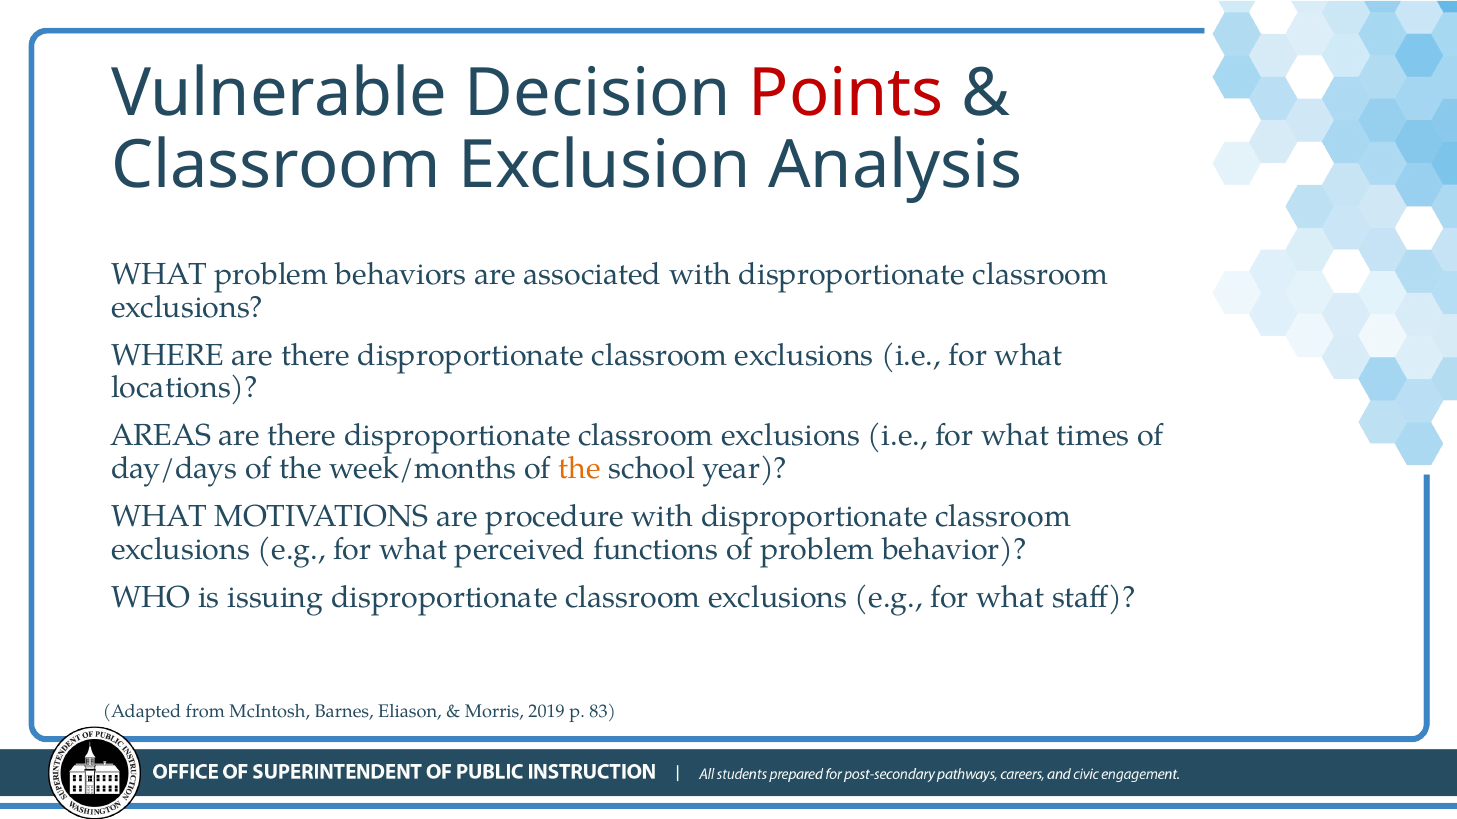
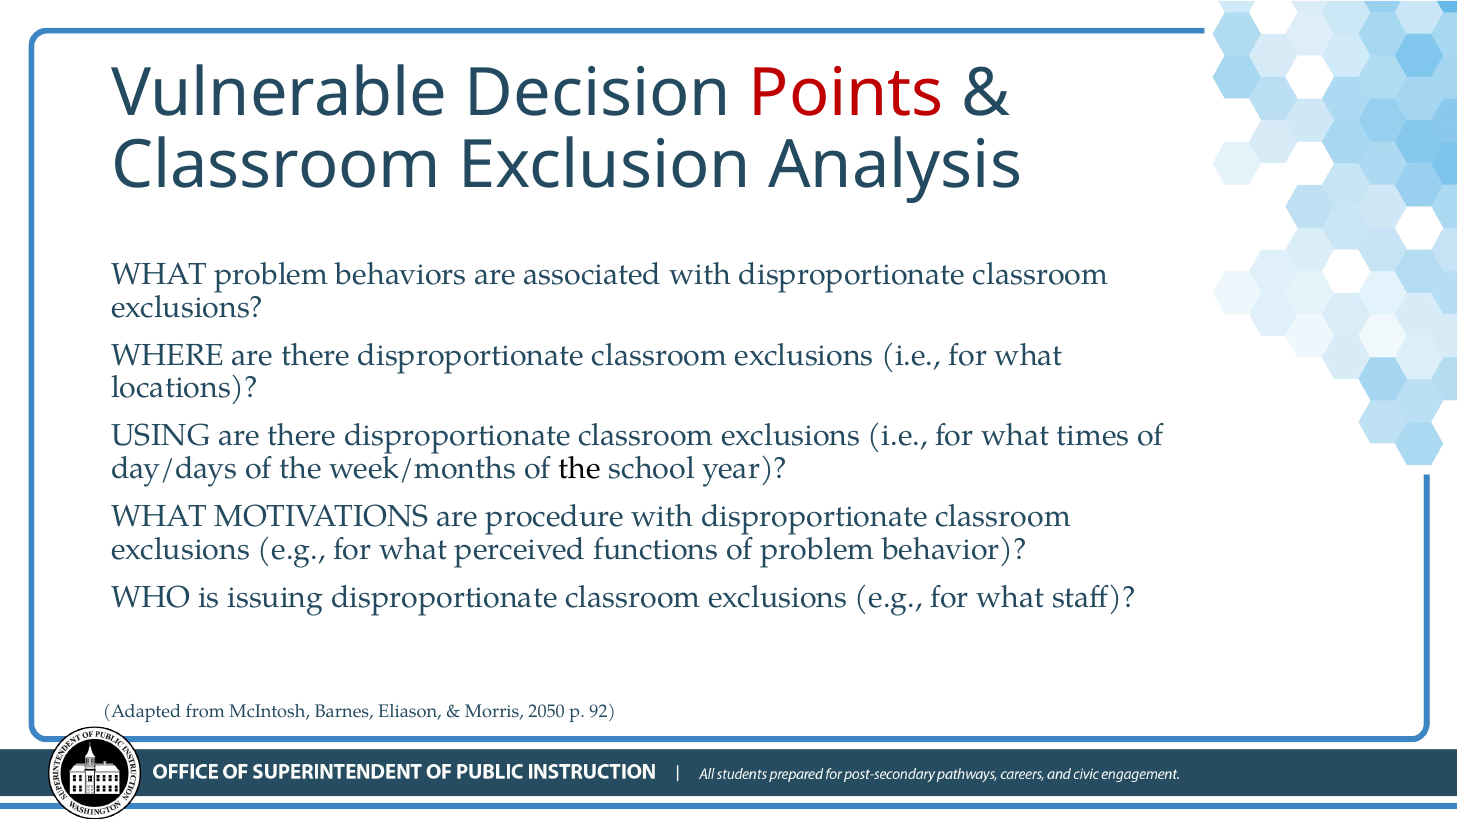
AREAS: AREAS -> USING (161, 436)
the colour: orange -> black (580, 469)
2019: 2019 -> 2050 (547, 712)
83: 83 -> 92 (603, 712)
